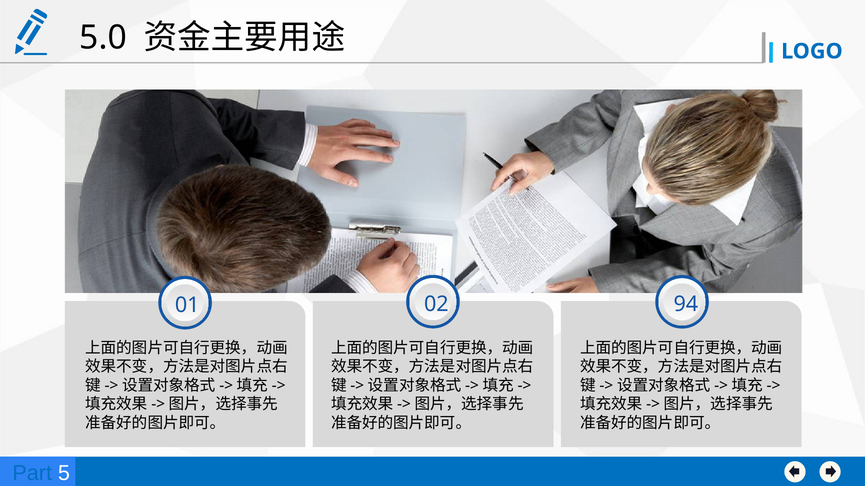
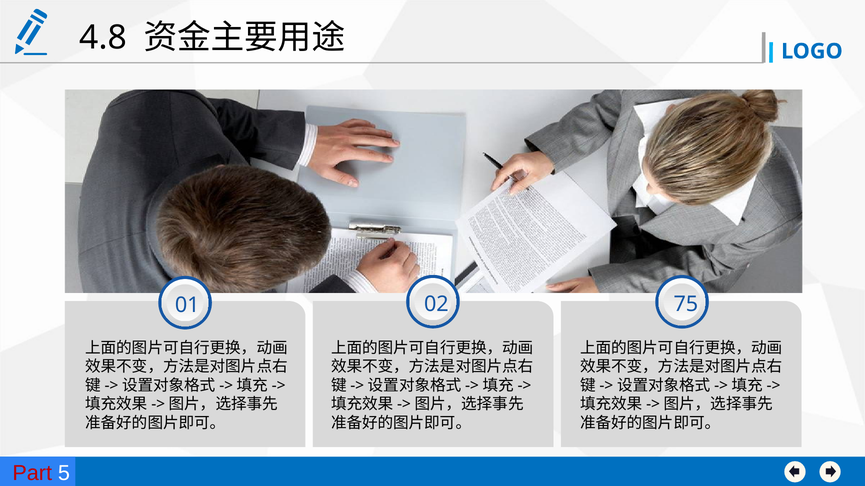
5.0: 5.0 -> 4.8 (103, 38)
94: 94 -> 75 (686, 305)
Part colour: blue -> red (32, 474)
